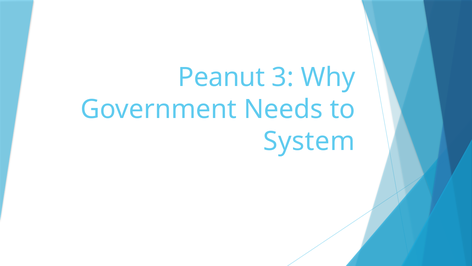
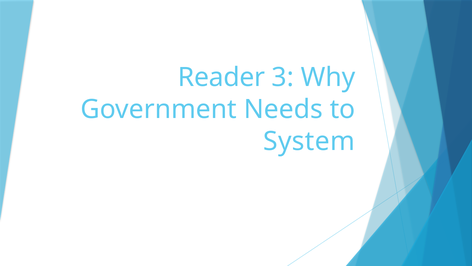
Peanut: Peanut -> Reader (221, 77)
